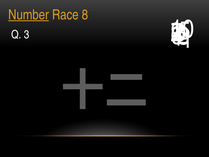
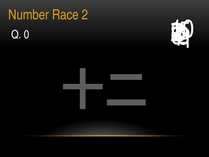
Number underline: present -> none (29, 15)
Race 8: 8 -> 2 (85, 15)
Q 3: 3 -> 0 (27, 35)
